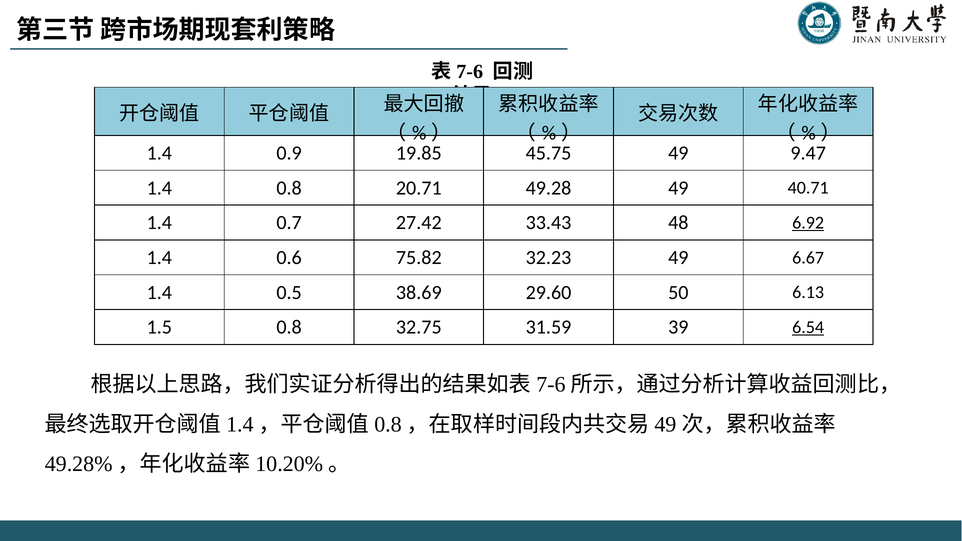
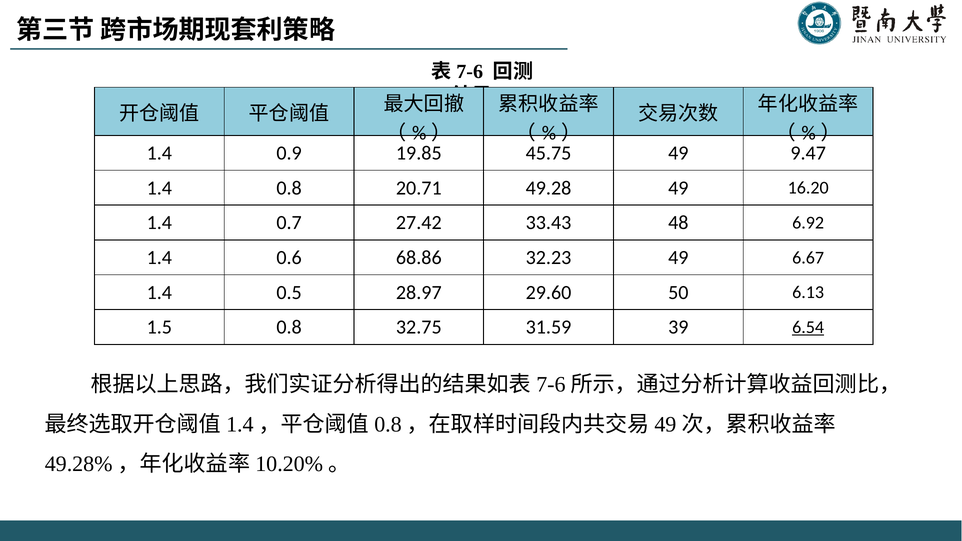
40.71: 40.71 -> 16.20 (808, 188)
6.92 underline: present -> none (808, 223)
75.82: 75.82 -> 68.86 (419, 258)
38.69: 38.69 -> 28.97 (419, 293)
